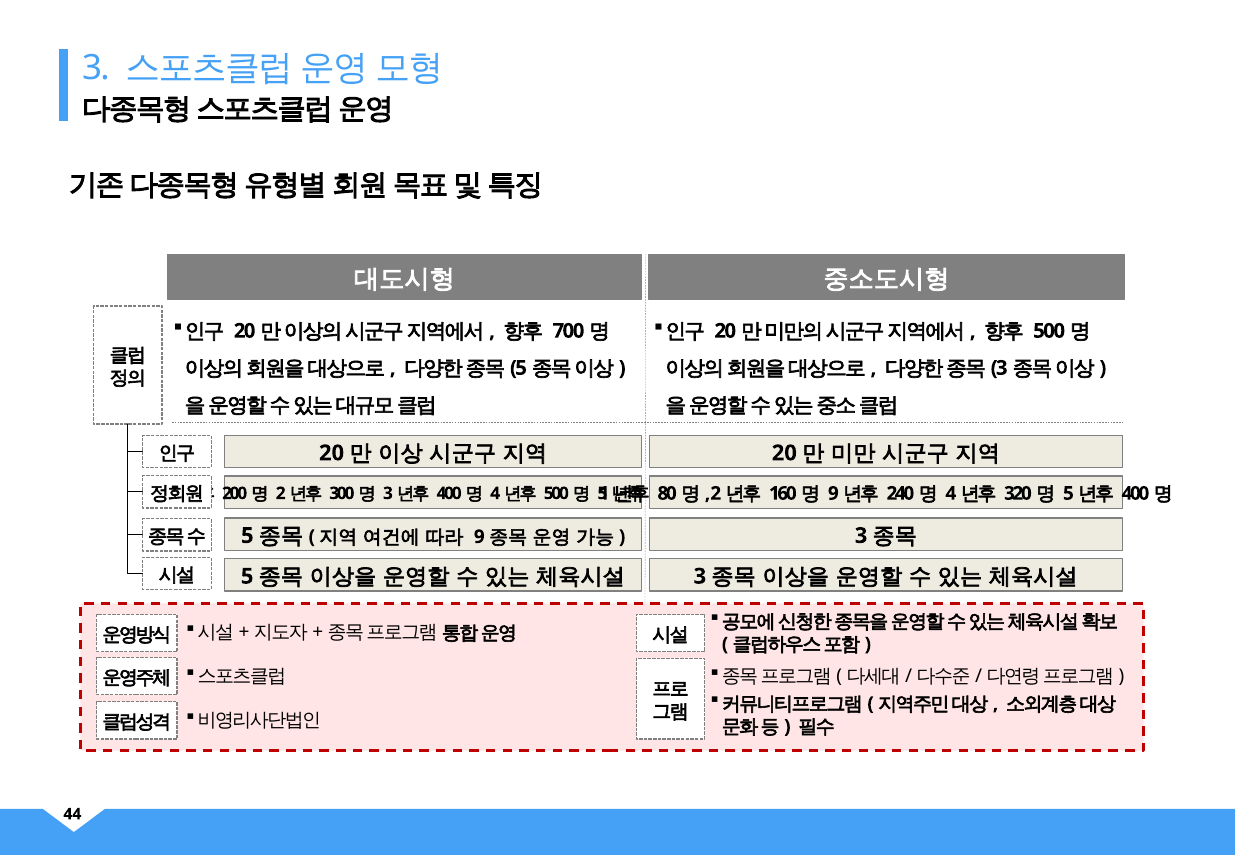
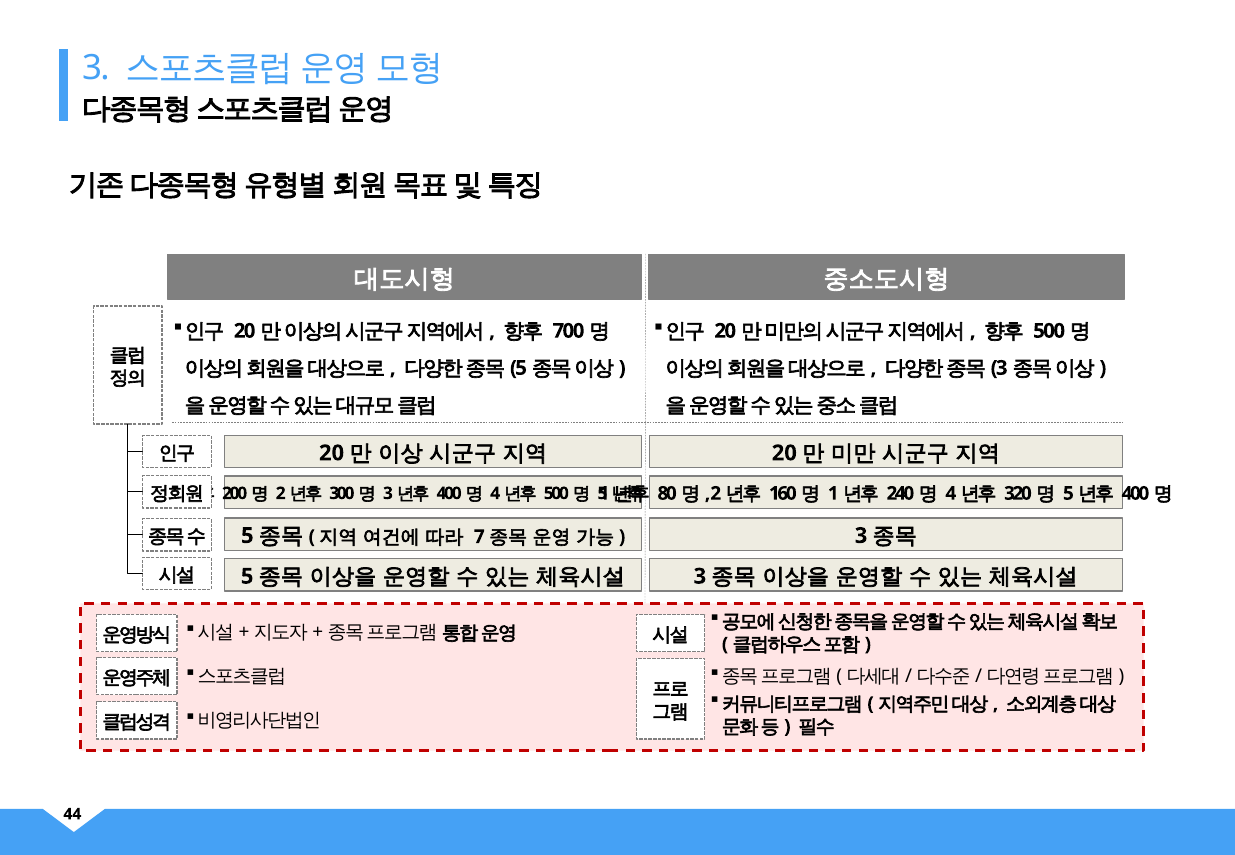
9: 9 -> 1 (833, 493)
9: 9 -> 7 (479, 537)
